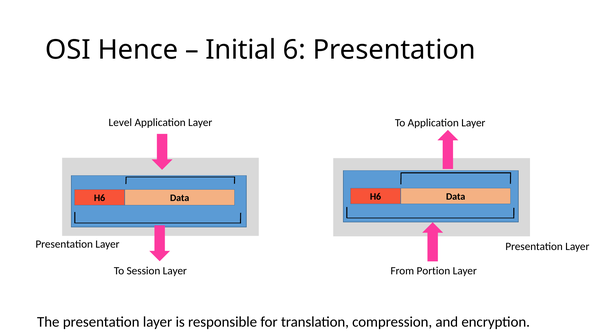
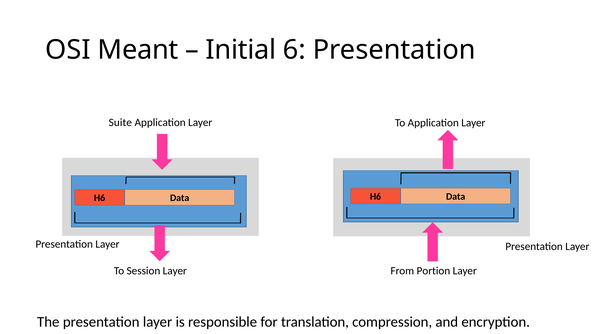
Hence: Hence -> Meant (138, 50)
Level: Level -> Suite (120, 122)
